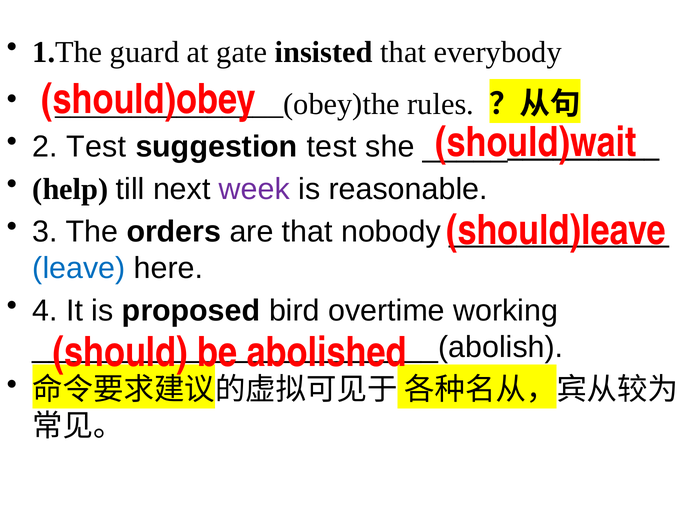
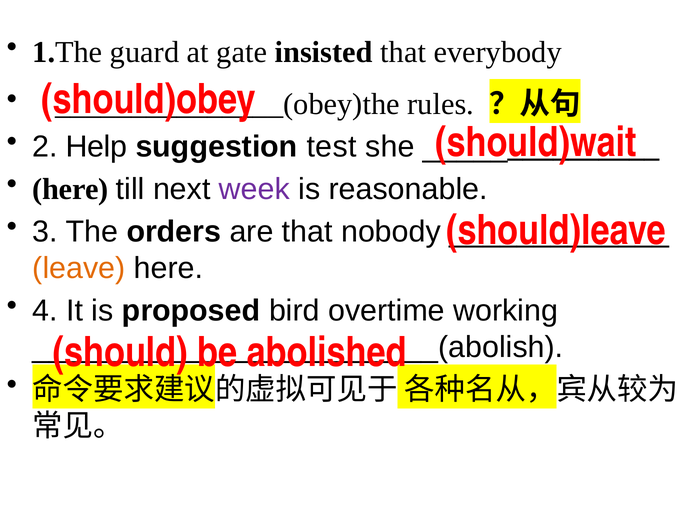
2 Test: Test -> Help (97, 147)
help: help -> here (70, 189)
leave colour: blue -> orange (79, 268)
